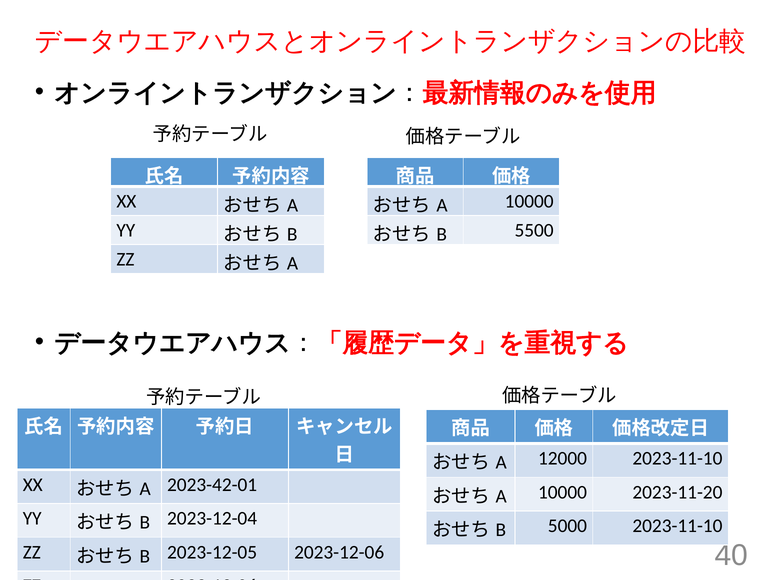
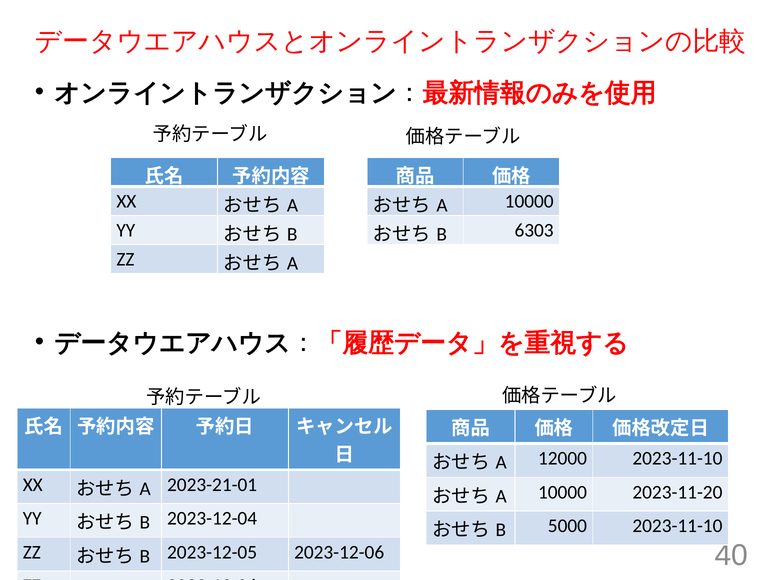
5500: 5500 -> 6303 (534, 230)
2023-42-01: 2023-42-01 -> 2023-21-01 (212, 484)
